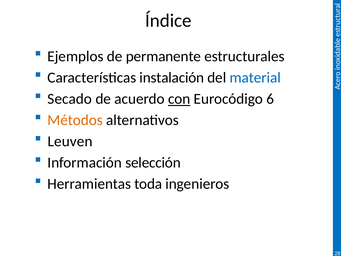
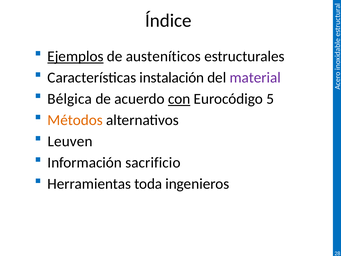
Ejemplos underline: none -> present (75, 56)
permanente: permanente -> austeníticos (163, 56)
material colour: blue -> purple (255, 78)
Secado: Secado -> Bélgica (70, 99)
6: 6 -> 5 (270, 99)
selección: selección -> sacrificio (153, 163)
